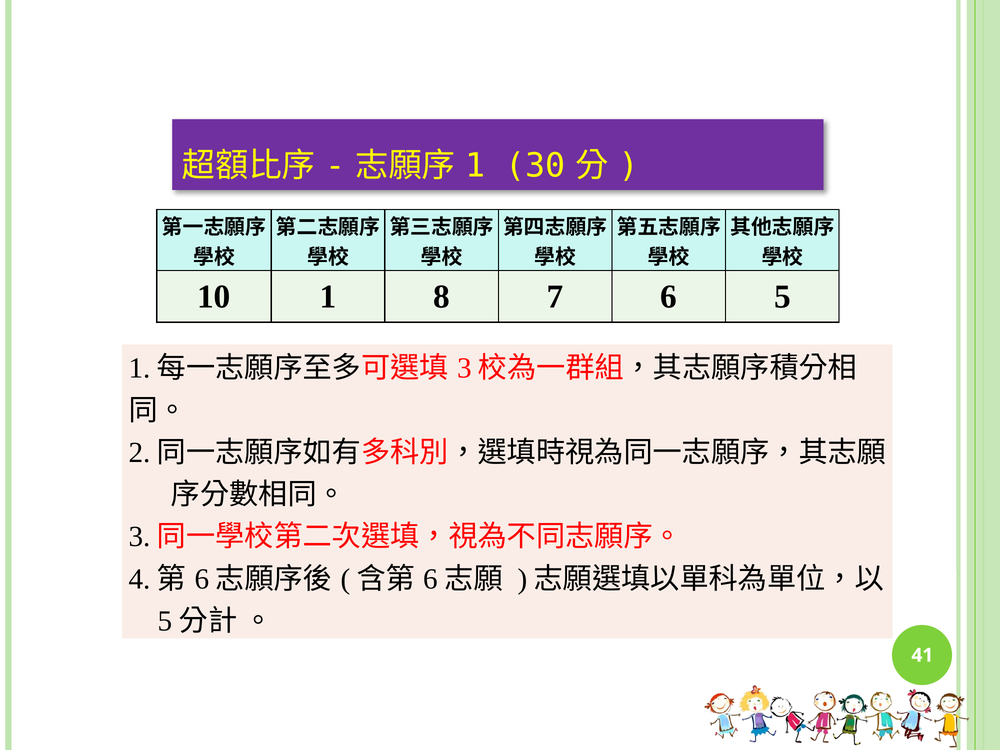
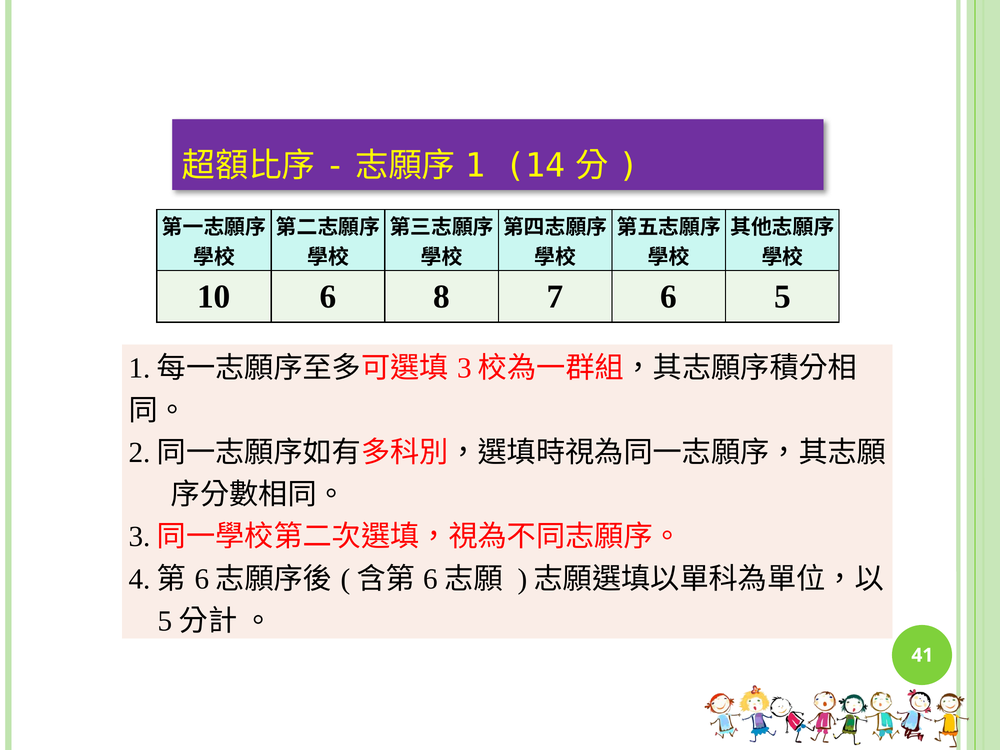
30: 30 -> 14 (535, 166)
10 1: 1 -> 6 (328, 297)
